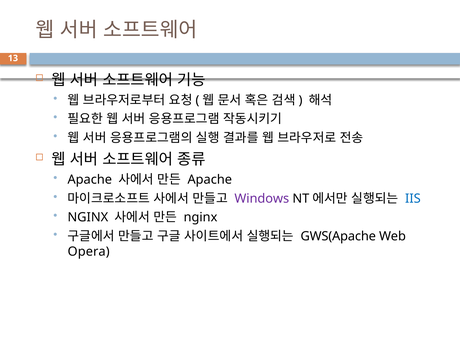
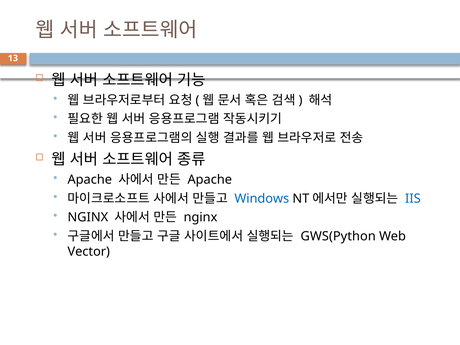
Windows colour: purple -> blue (262, 198)
GWS(Apache: GWS(Apache -> GWS(Python (338, 236)
Opera: Opera -> Vector (89, 252)
